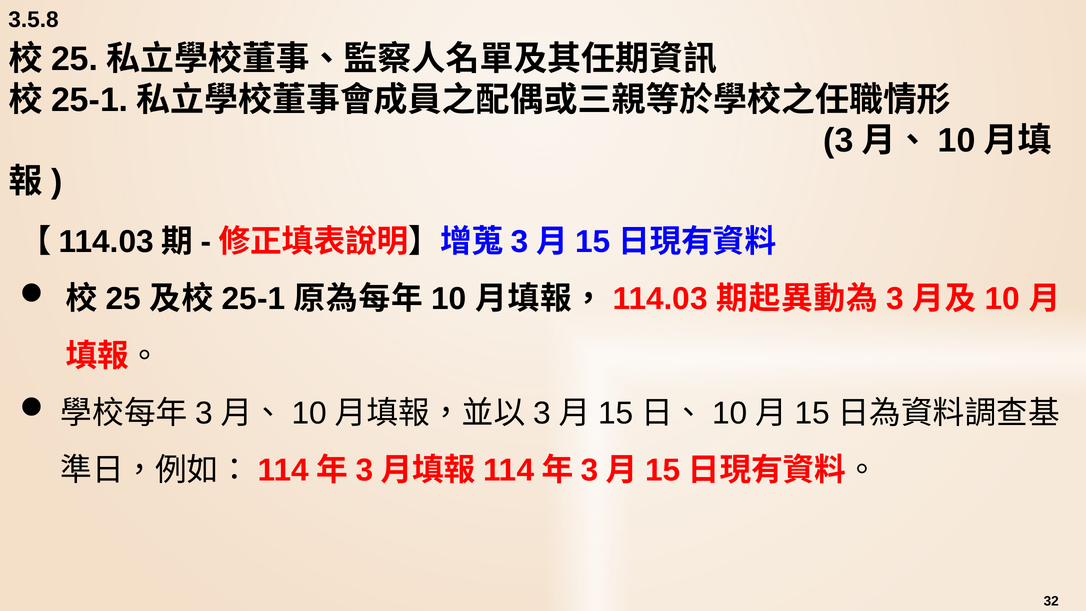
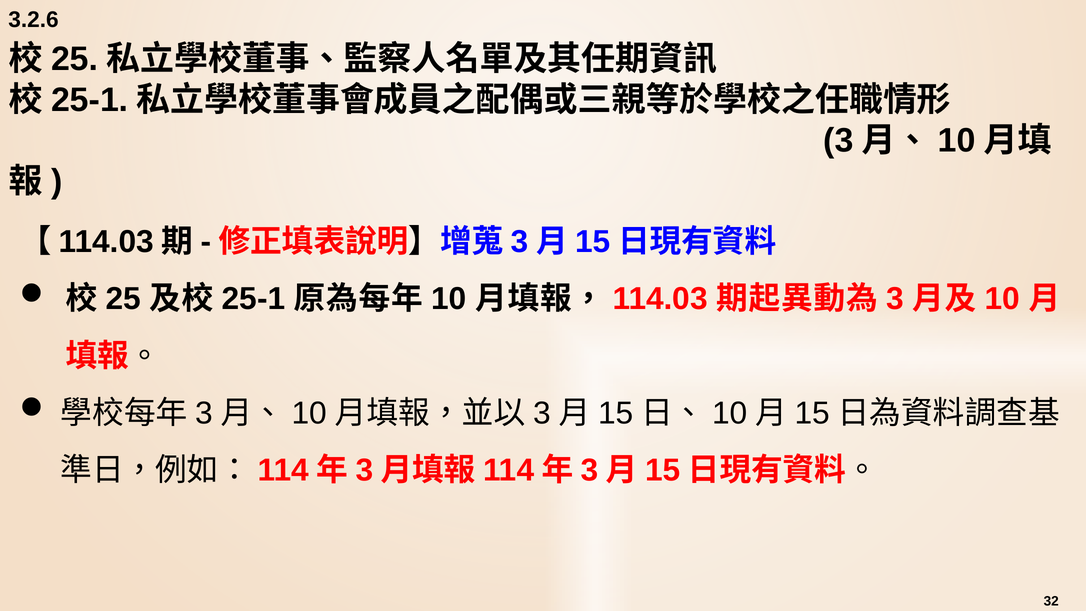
3.5.8: 3.5.8 -> 3.2.6 (33, 20)
